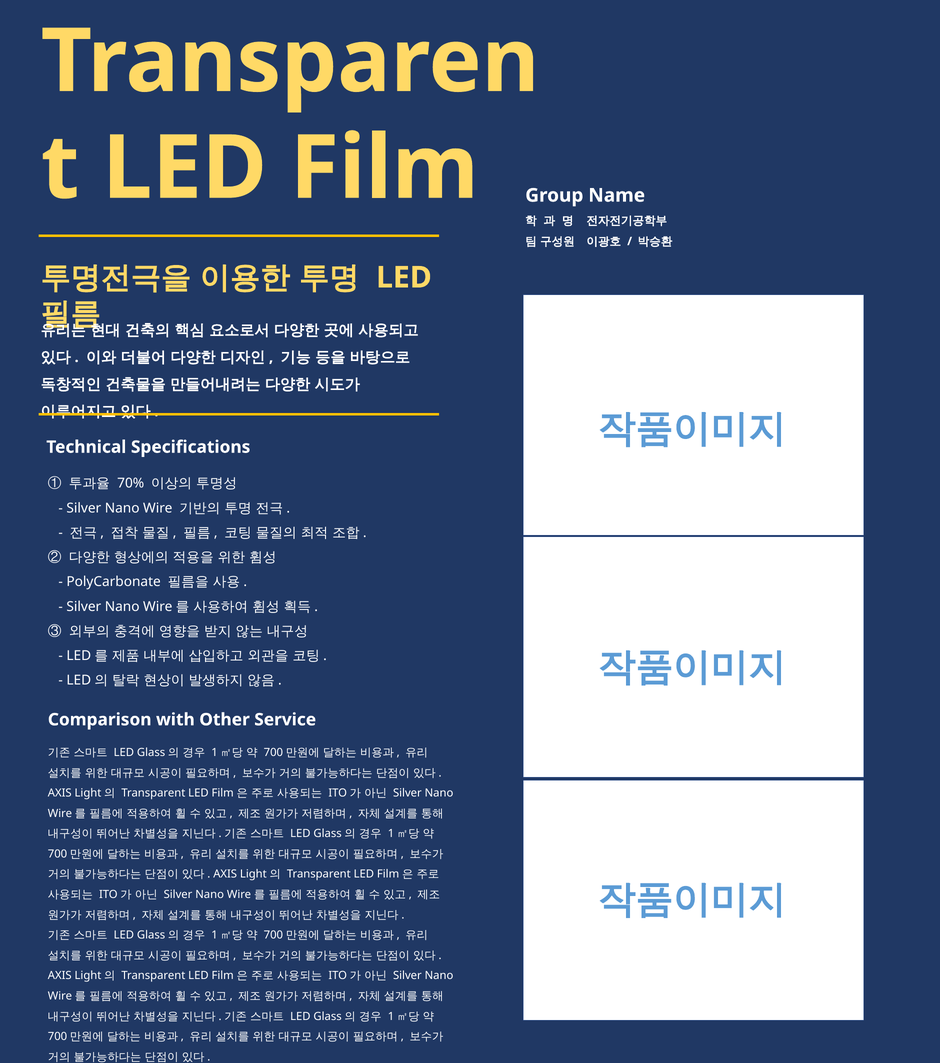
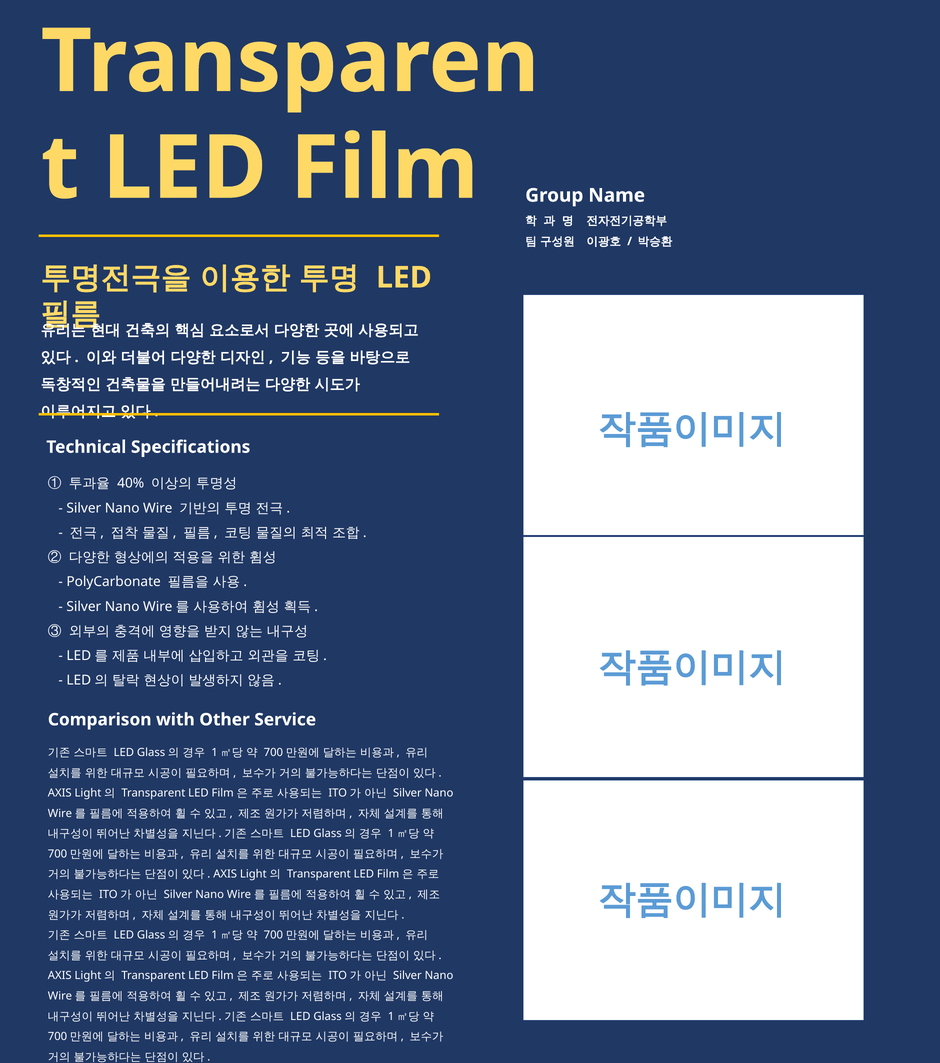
70%: 70% -> 40% (131, 483)
